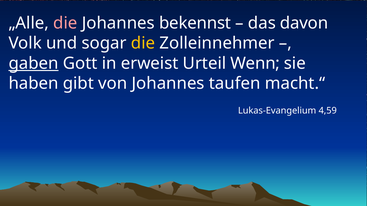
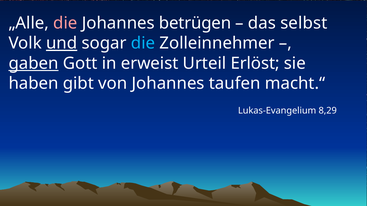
bekennst: bekennst -> betrügen (195, 23)
davon: davon -> selbst (304, 23)
und underline: none -> present (62, 43)
die colour: yellow -> light blue (143, 43)
Wenn: Wenn -> Erlöst (255, 63)
4,59: 4,59 -> 8,29 (328, 111)
